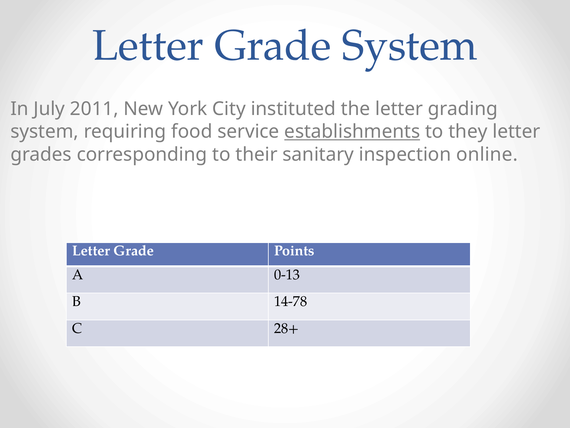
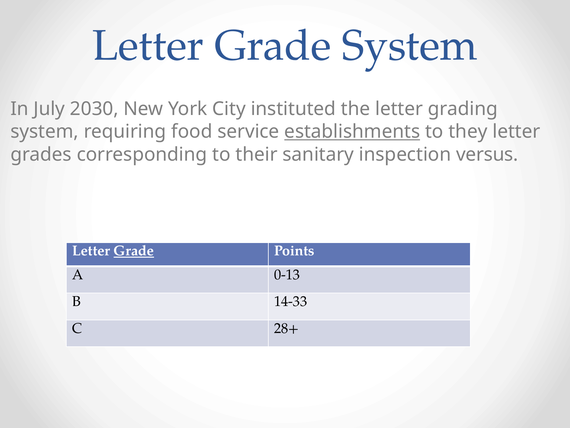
2011: 2011 -> 2030 (94, 109)
online: online -> versus (487, 154)
Grade underline: none -> present (134, 251)
14-78: 14-78 -> 14-33 (291, 301)
